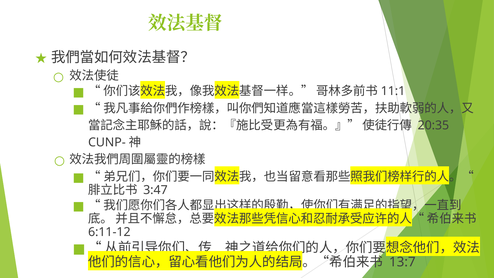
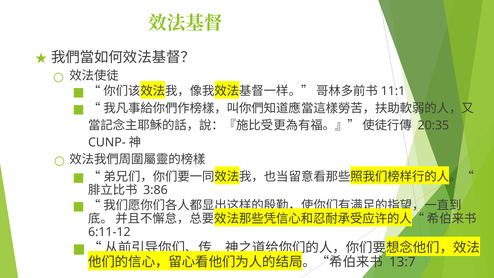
3:47: 3:47 -> 3:86 (155, 190)
